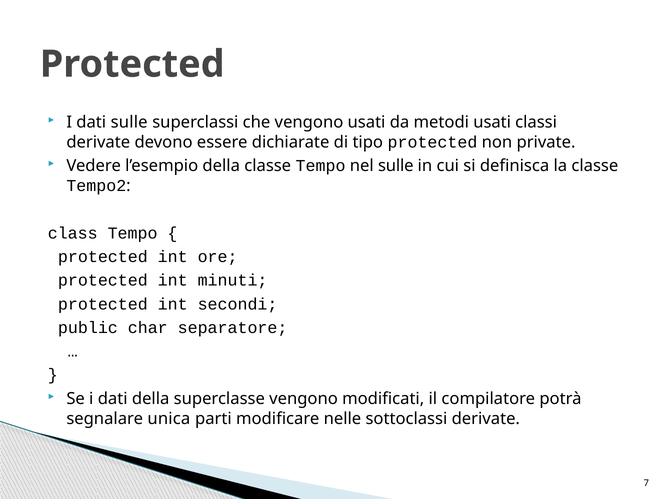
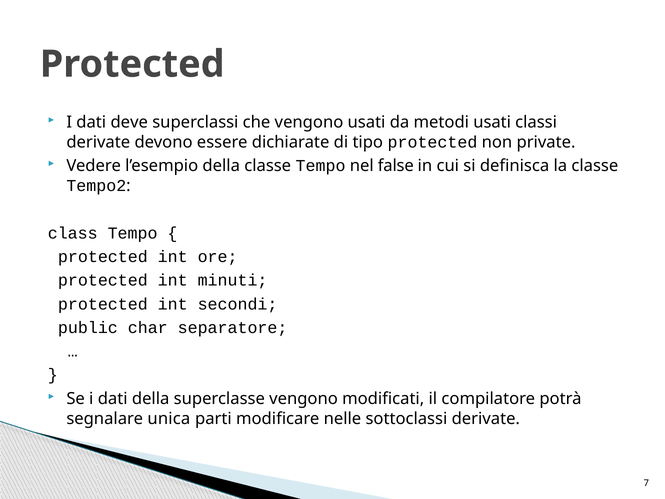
dati sulle: sulle -> deve (129, 122)
nel sulle: sulle -> false (396, 166)
